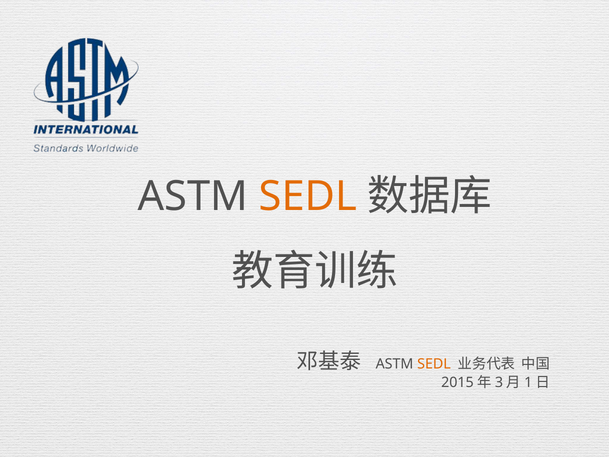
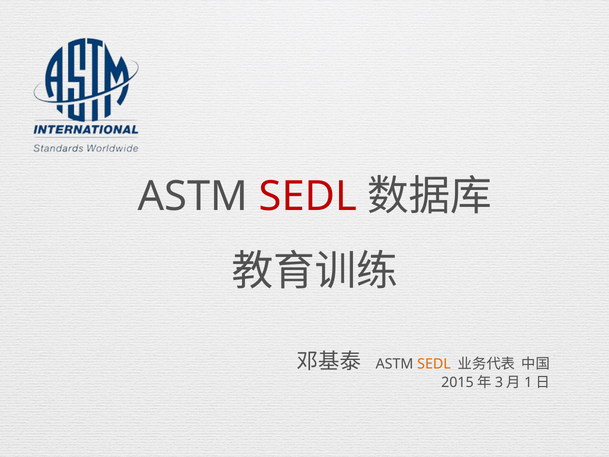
SEDL colour: orange -> red (308, 197)
